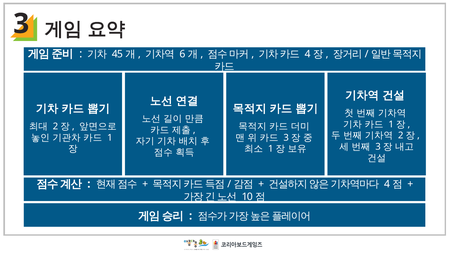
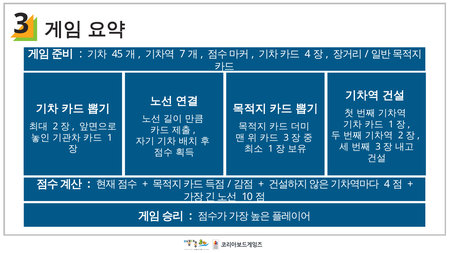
6: 6 -> 7 (182, 54)
